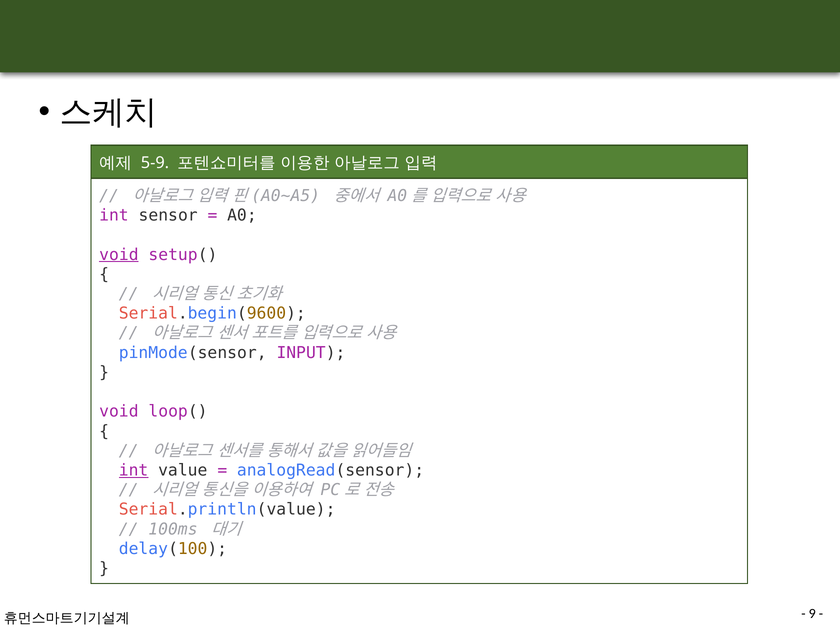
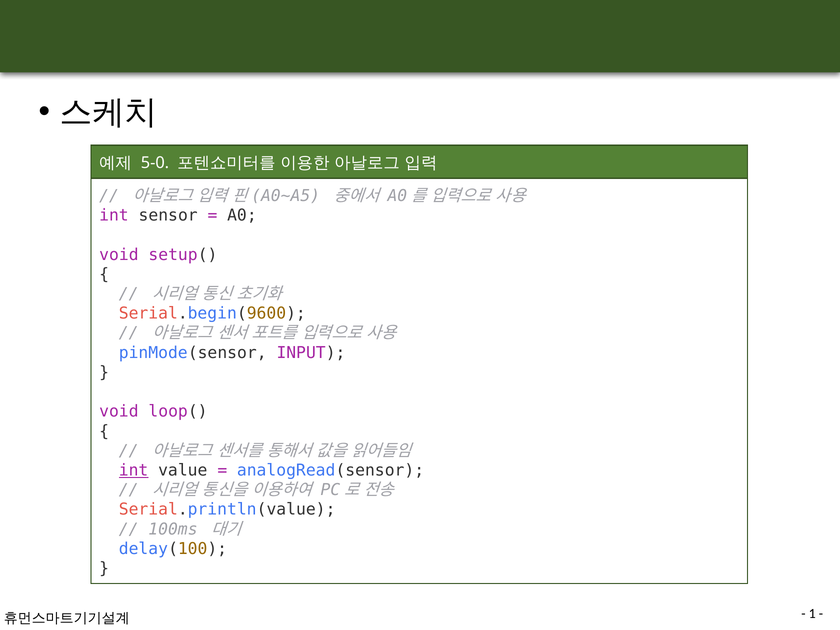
5-9: 5-9 -> 5-0 (155, 163)
void underline: present -> none (119, 255)
9: 9 -> 1 (812, 614)
